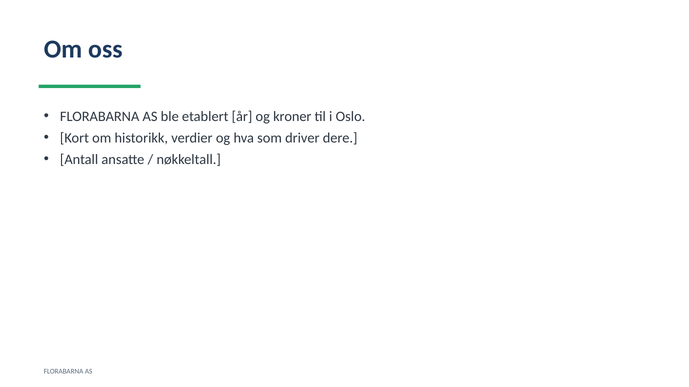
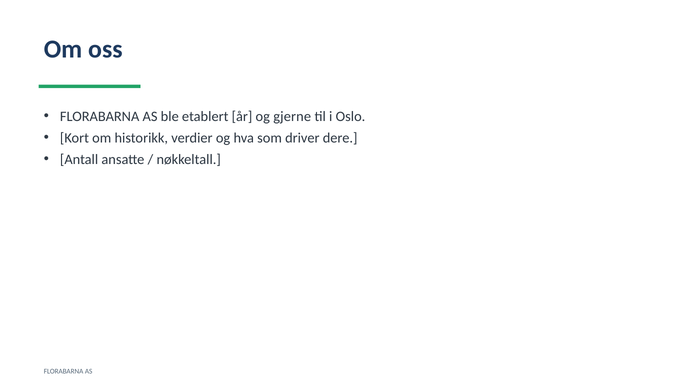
kroner: kroner -> gjerne (292, 117)
